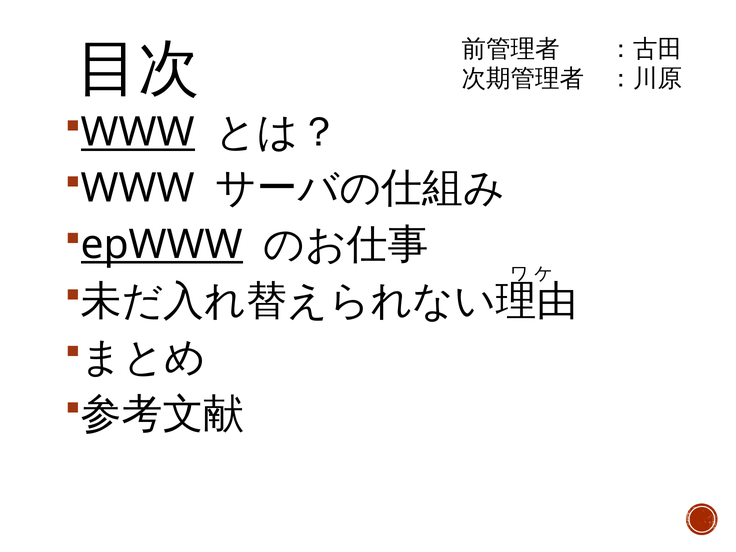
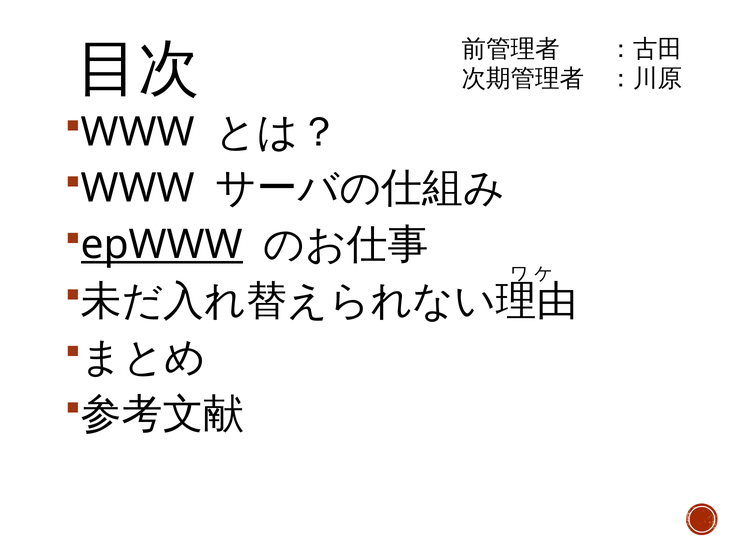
WWW underline: present -> none (138, 132)
